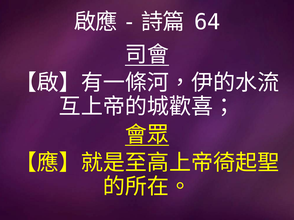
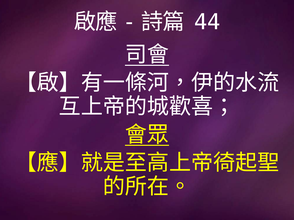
64: 64 -> 44 (207, 22)
